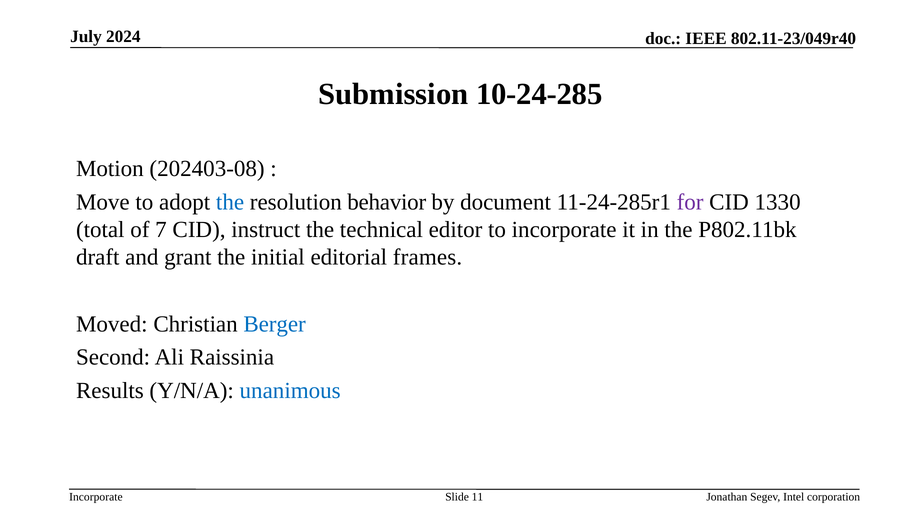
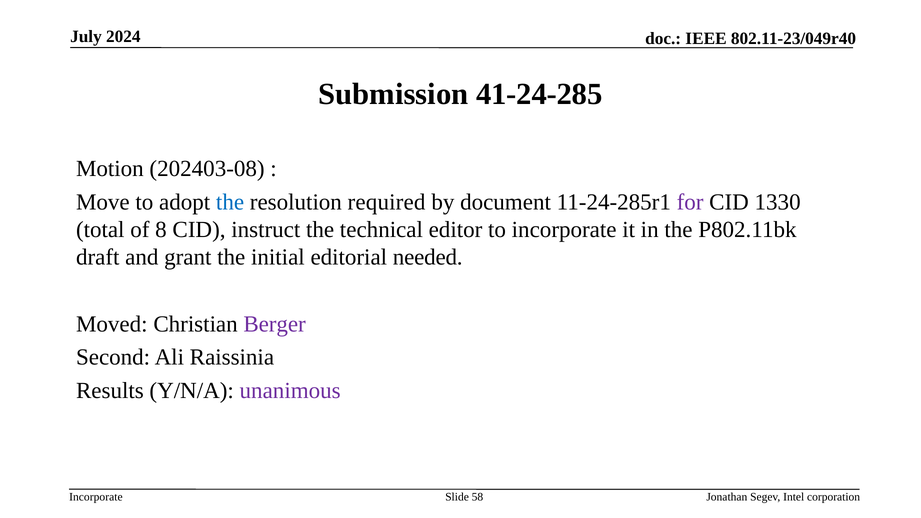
10-24-285: 10-24-285 -> 41-24-285 (539, 94)
behavior: behavior -> required (387, 202)
7: 7 -> 8 (161, 230)
frames: frames -> needed (428, 257)
Berger colour: blue -> purple (275, 324)
unanimous colour: blue -> purple (290, 391)
11: 11 -> 58 (477, 497)
